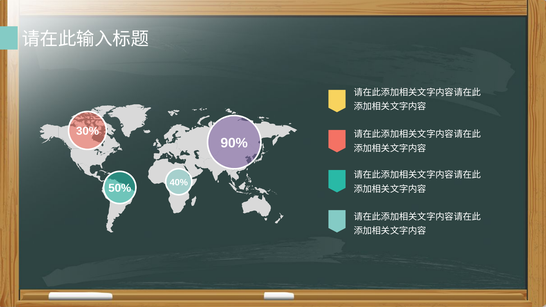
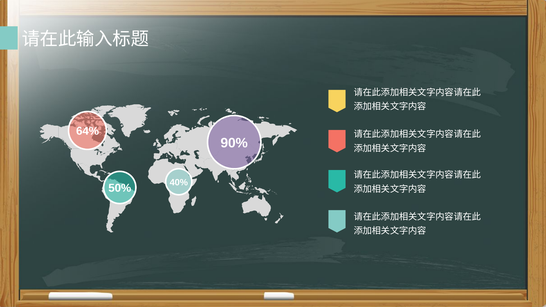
30%: 30% -> 64% (88, 131)
